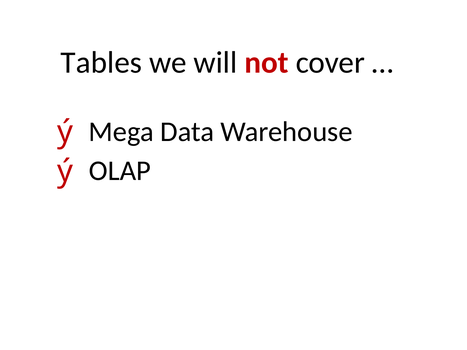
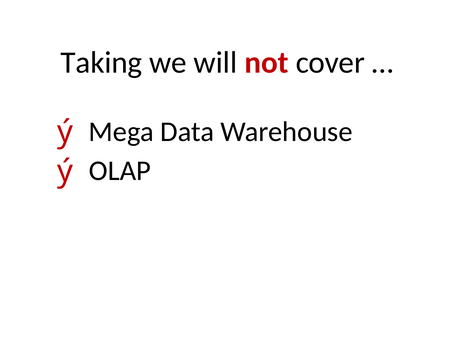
Tables: Tables -> Taking (101, 63)
